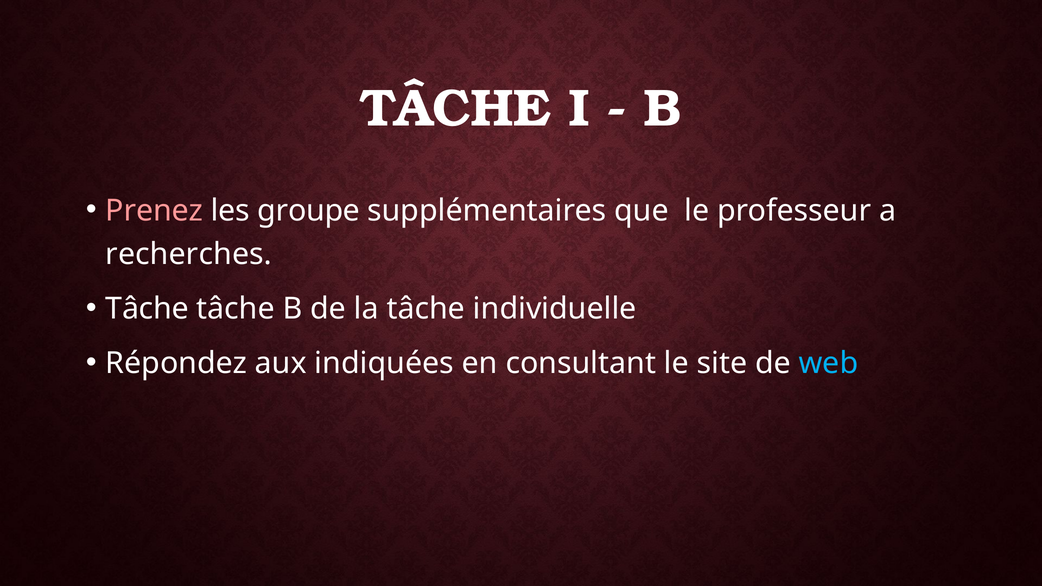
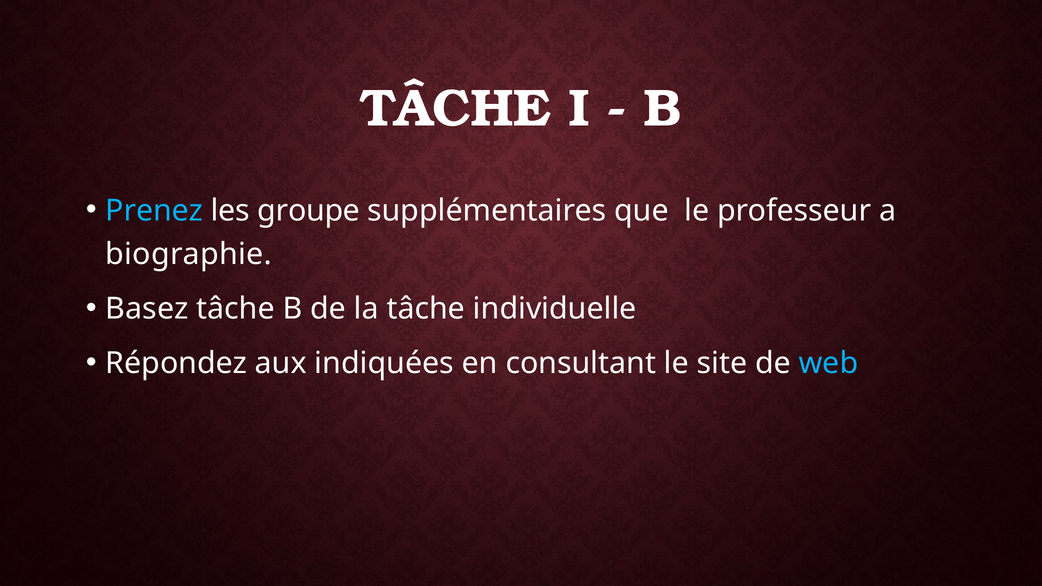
Prenez colour: pink -> light blue (154, 211)
recherches: recherches -> biographie (189, 254)
Tâche: Tâche -> Basez (147, 309)
